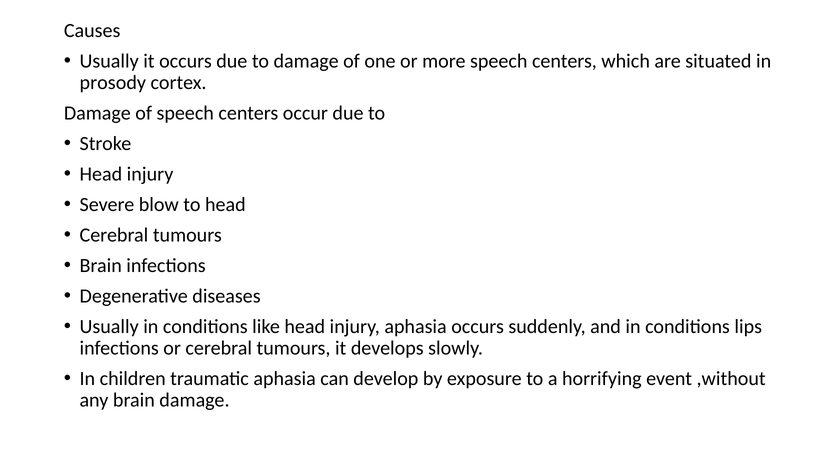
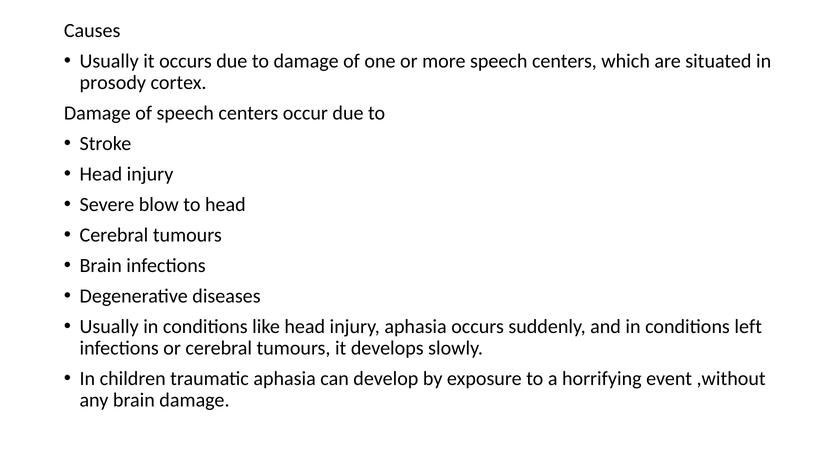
lips: lips -> left (748, 326)
